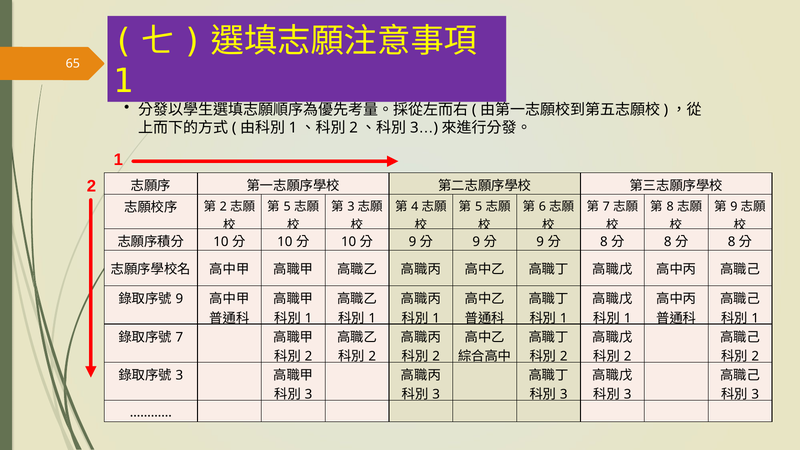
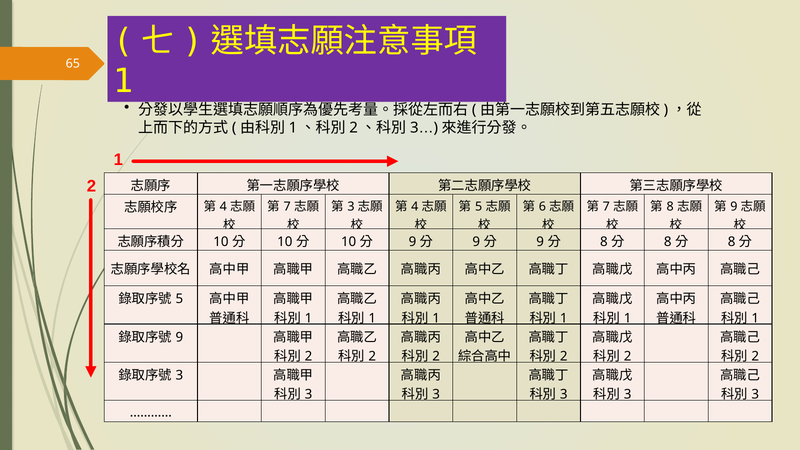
5: 5 -> 7 (287, 207)
2: 2 -> 4 (223, 207)
9: 9 -> 5 (179, 299)
7: 7 -> 9 (179, 337)
